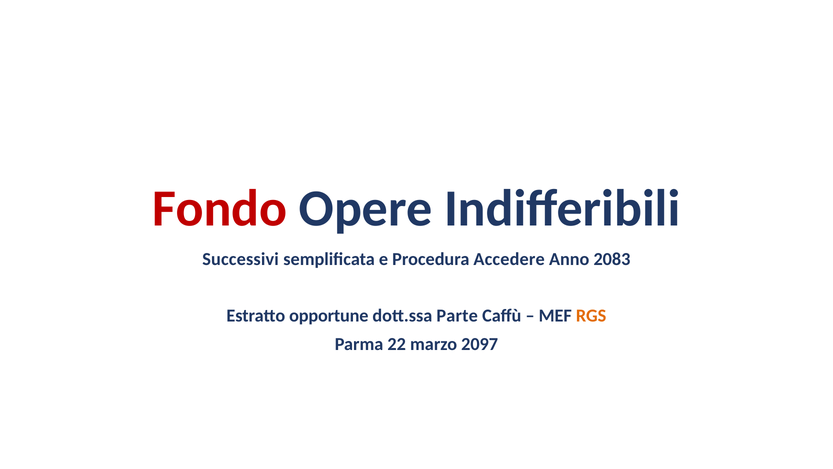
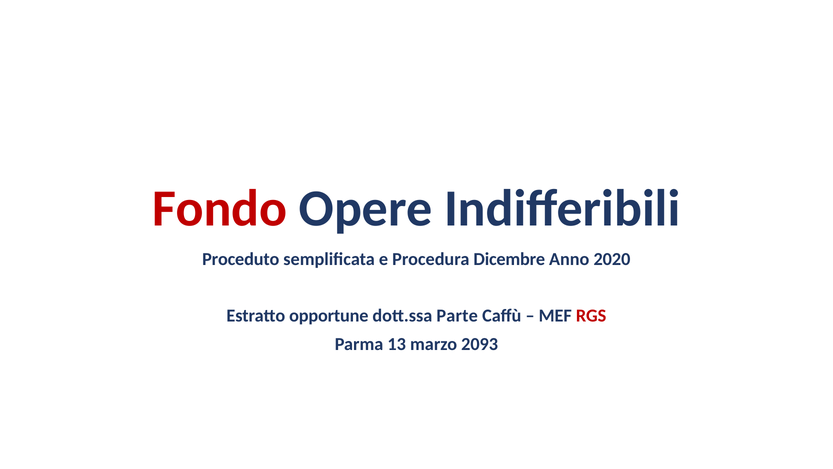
Successivi: Successivi -> Proceduto (241, 259)
Accedere: Accedere -> Dicembre (509, 259)
2083: 2083 -> 2020 (612, 259)
RGS colour: orange -> red (591, 316)
22: 22 -> 13 (397, 344)
2097: 2097 -> 2093 (480, 344)
